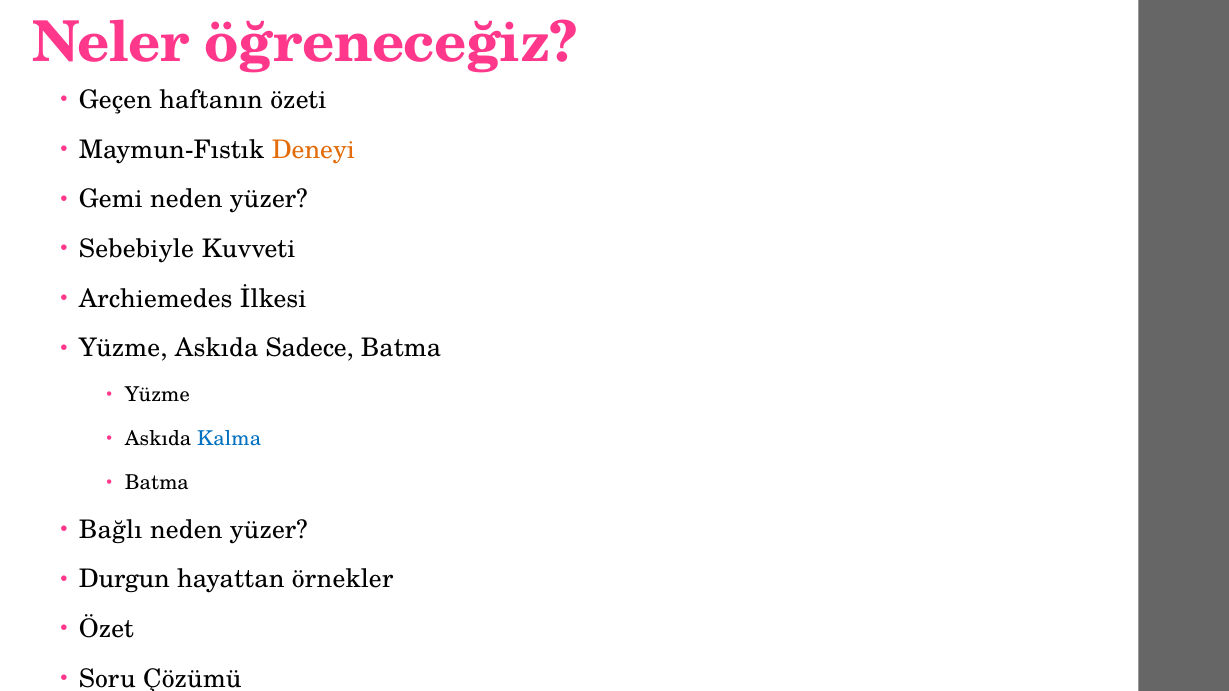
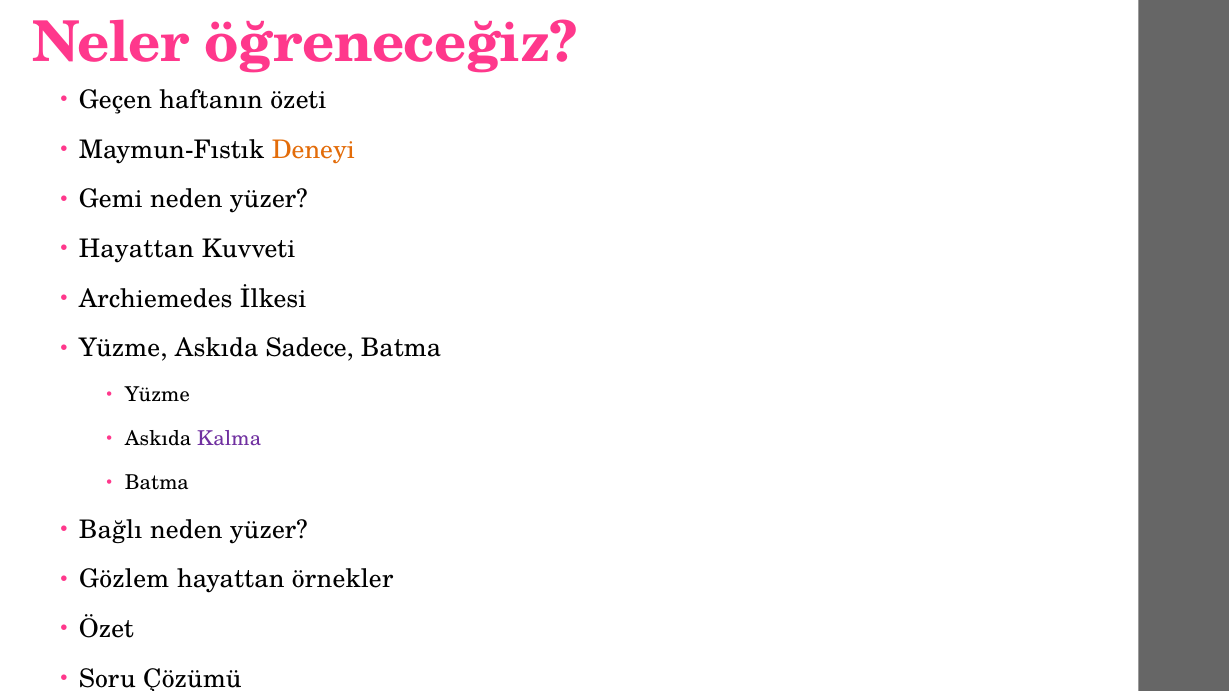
Sebebiyle: Sebebiyle -> Hayattan (136, 249)
Kalma colour: blue -> purple (229, 439)
Durgun: Durgun -> Gözlem (124, 580)
